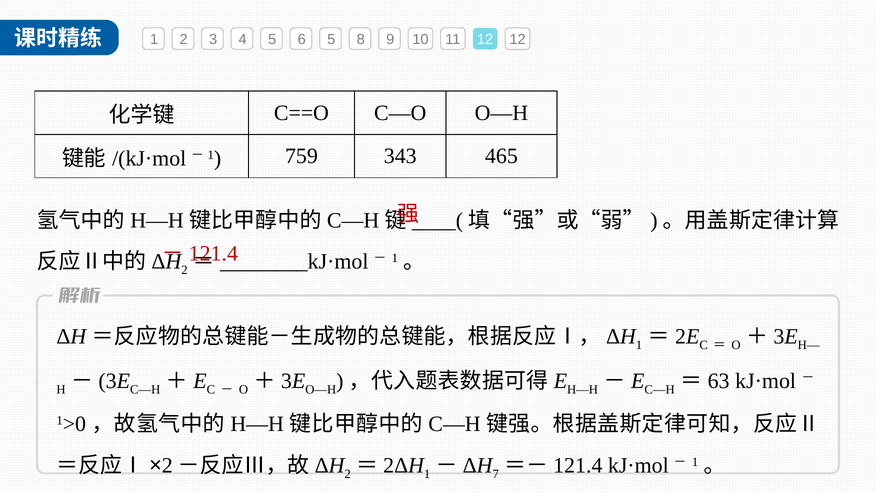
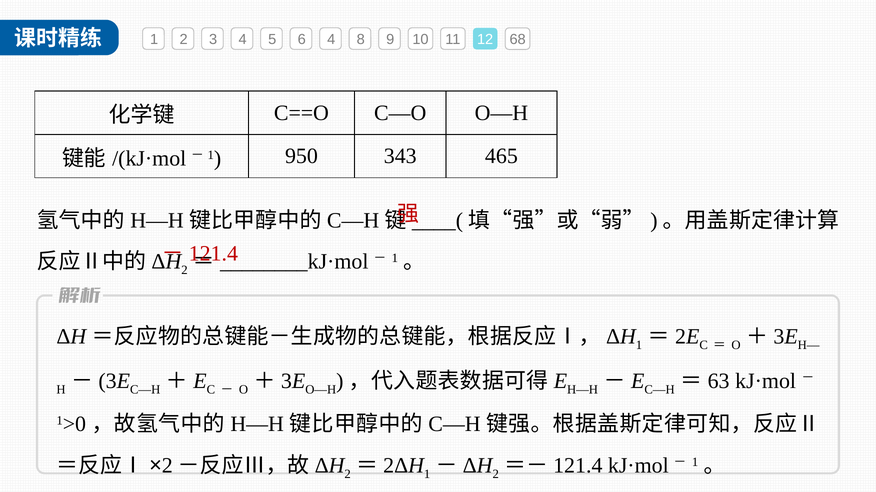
6 5: 5 -> 4 (331, 40)
12 12: 12 -> 68 (518, 40)
759: 759 -> 950 (301, 157)
7: 7 -> 2 (496, 475)
